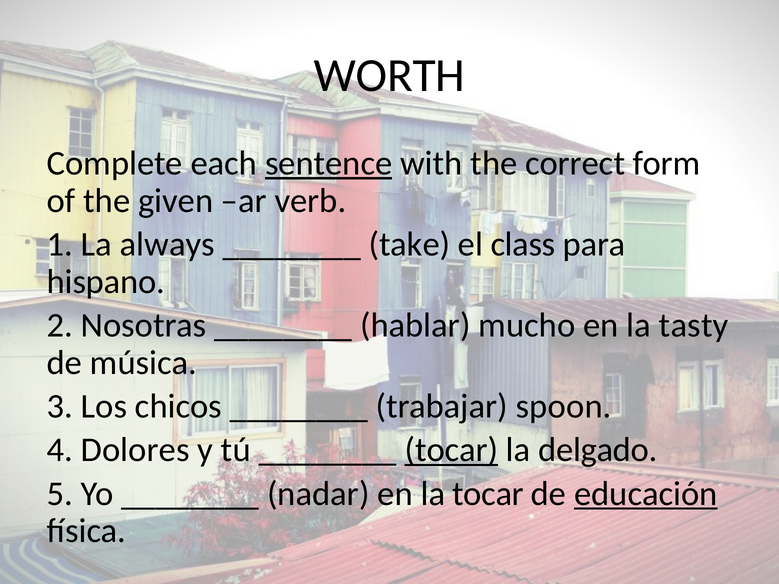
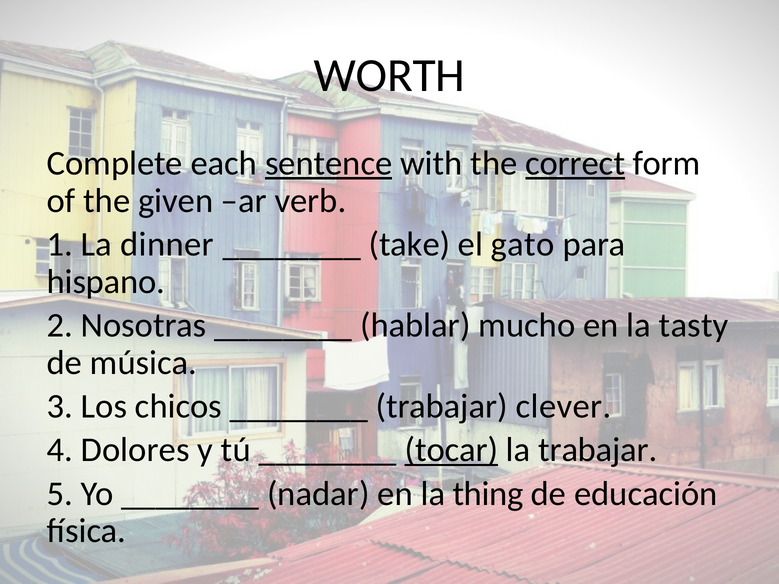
correct underline: none -> present (575, 163)
always: always -> dinner (167, 244)
class: class -> gato (523, 244)
spoon: spoon -> clever (564, 407)
la delgado: delgado -> trabajar (598, 450)
la tocar: tocar -> thing (488, 494)
educación underline: present -> none (646, 494)
